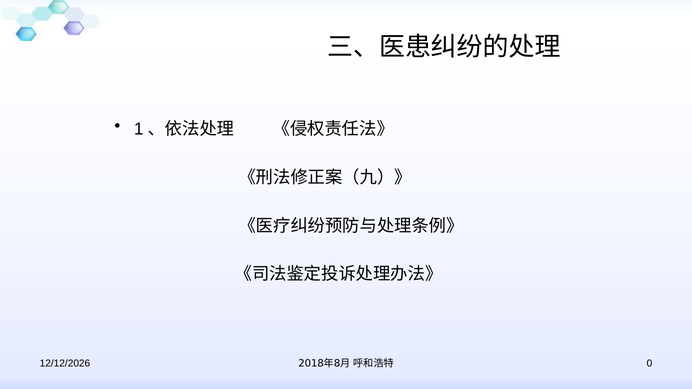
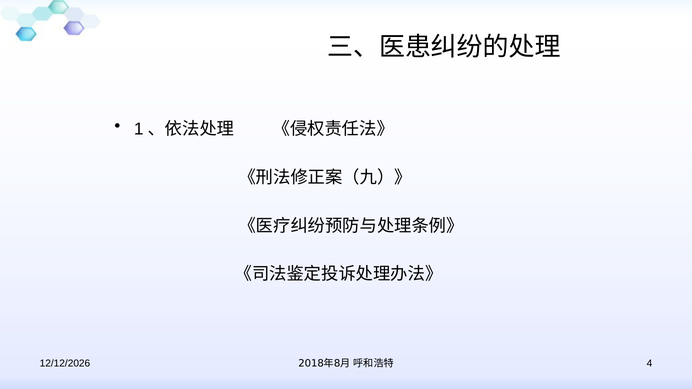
0: 0 -> 4 (649, 364)
